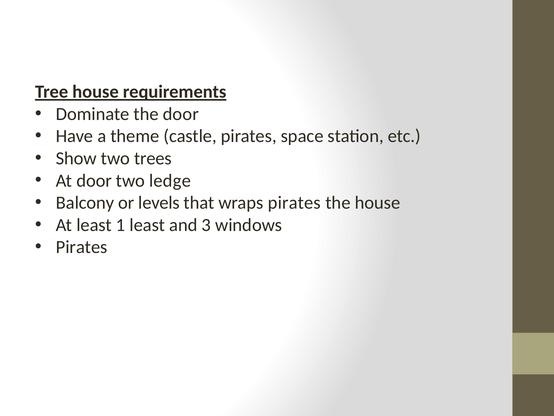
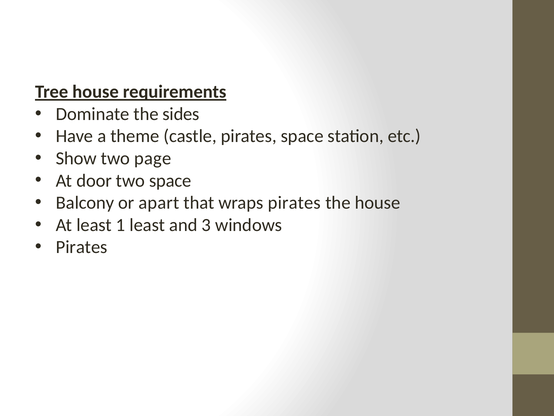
the door: door -> sides (181, 114)
trees: trees -> page (153, 158)
two ledge: ledge -> space (170, 180)
levels: levels -> apart (159, 203)
